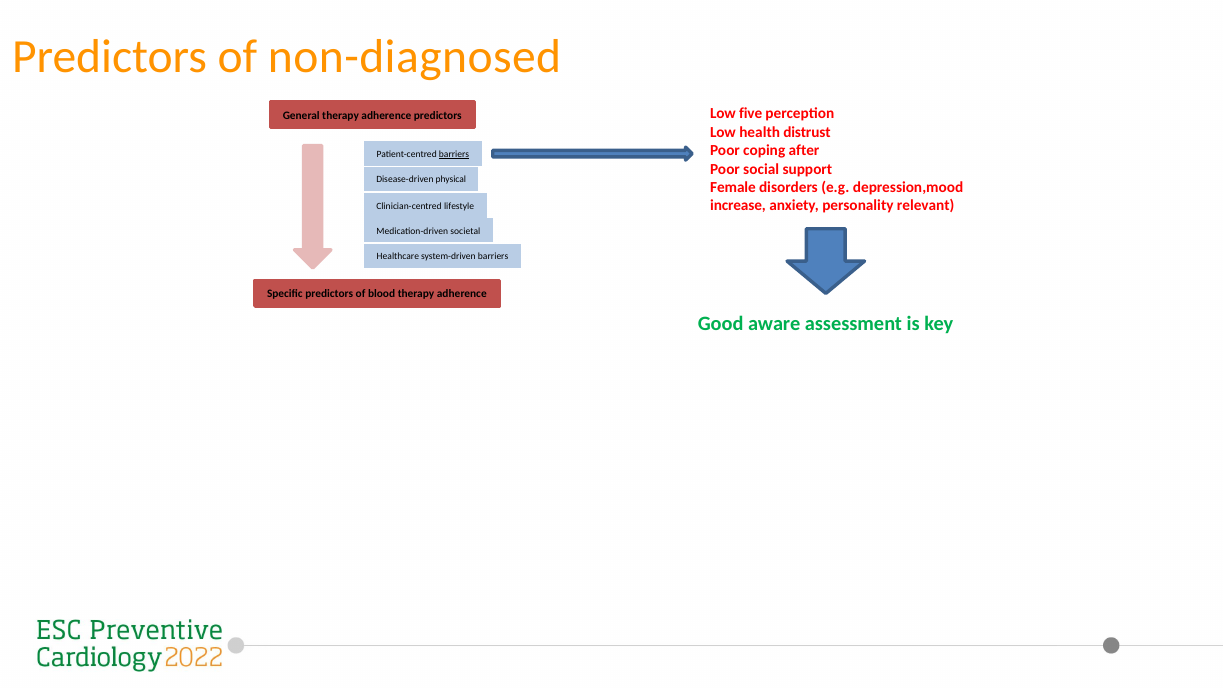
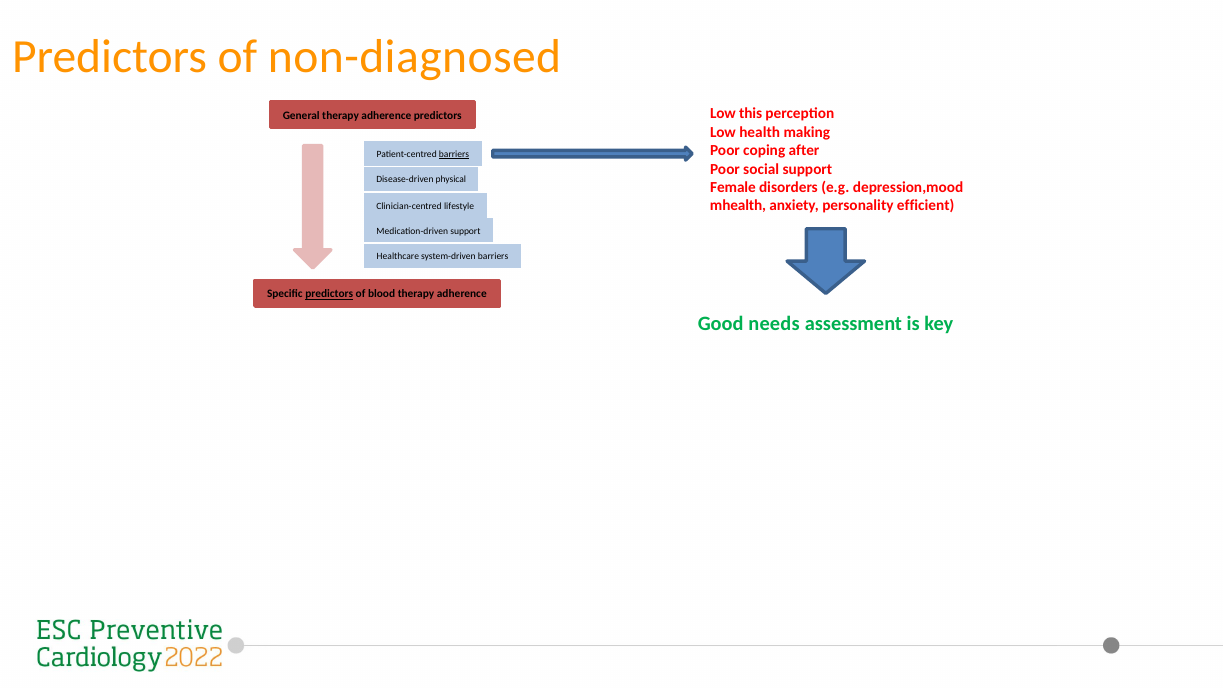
five: five -> this (751, 114)
distrust: distrust -> making (807, 132)
increase: increase -> mhealth (738, 206)
relevant: relevant -> efficient (926, 206)
Medication-driven societal: societal -> support (465, 231)
predictors underline: none -> present (329, 294)
aware: aware -> needs (774, 324)
